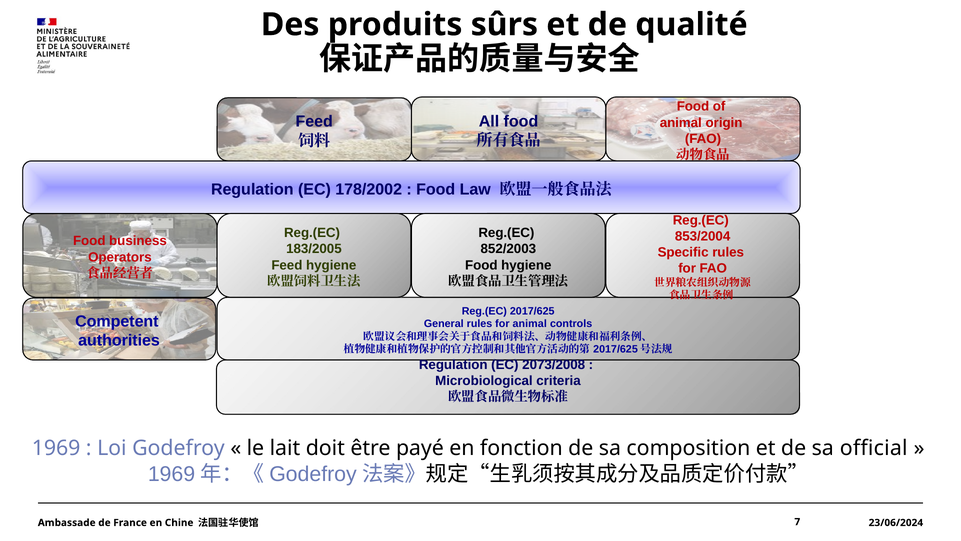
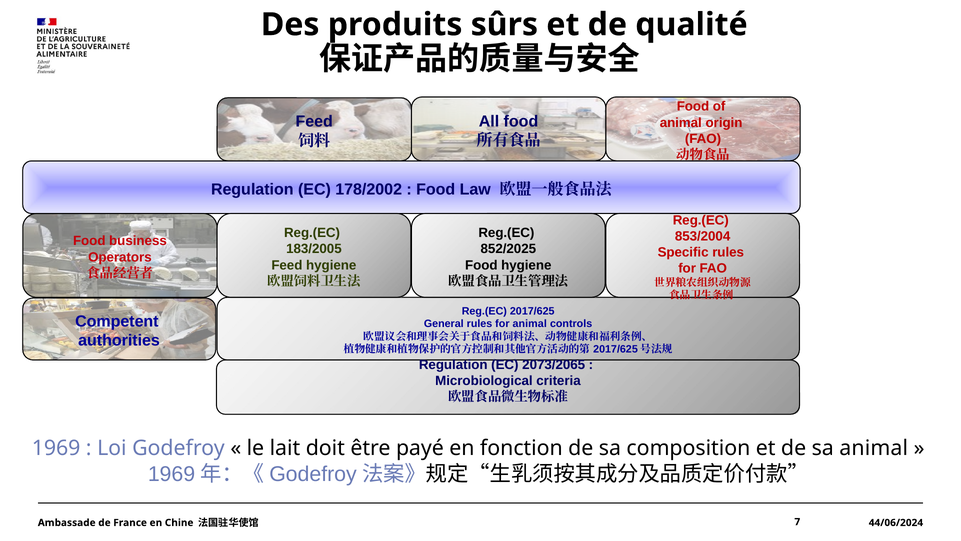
852/2003: 852/2003 -> 852/2025 (508, 249)
2073/2008: 2073/2008 -> 2073/2065 (554, 365)
sa official: official -> animal (874, 448)
23/06/2024: 23/06/2024 -> 44/06/2024 (896, 522)
